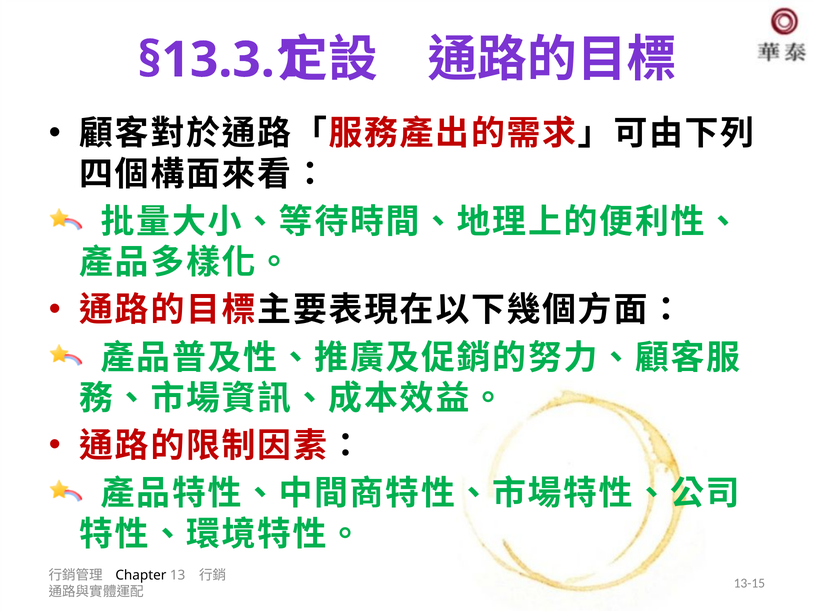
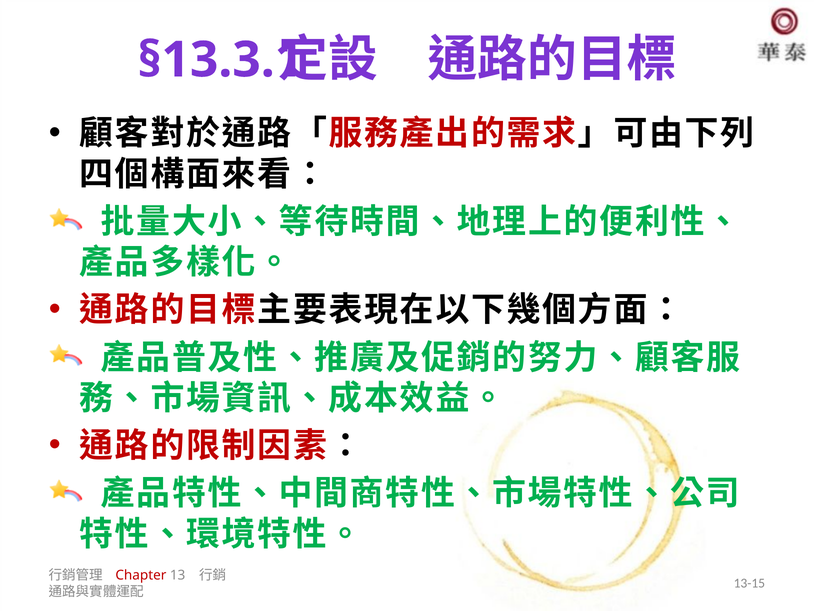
Chapter colour: black -> red (141, 575)
